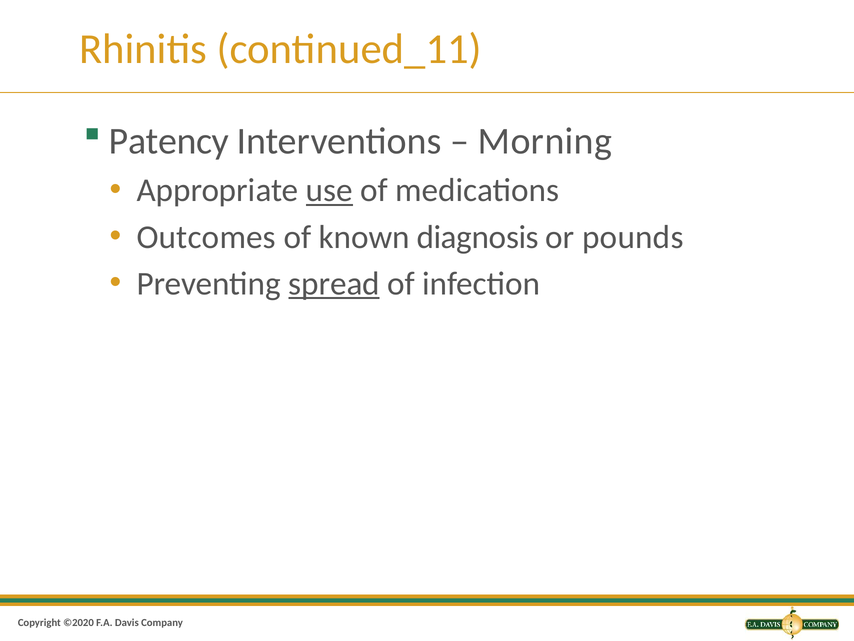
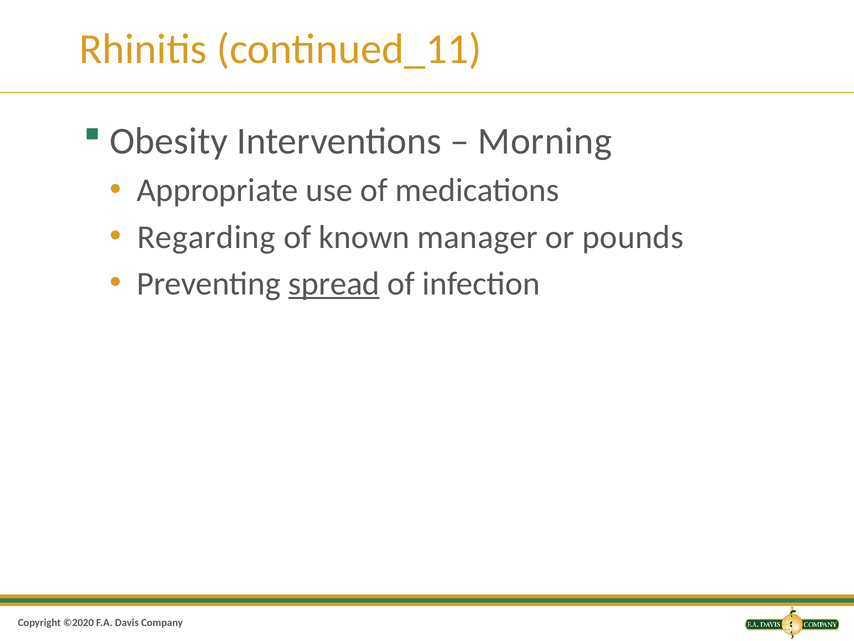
Patency: Patency -> Obesity (169, 141)
use underline: present -> none (329, 190)
Outcomes: Outcomes -> Regarding (206, 237)
diagnosis: diagnosis -> manager (477, 237)
